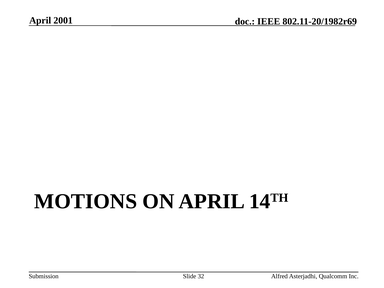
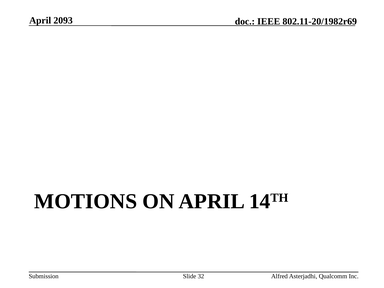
2001: 2001 -> 2093 (63, 20)
